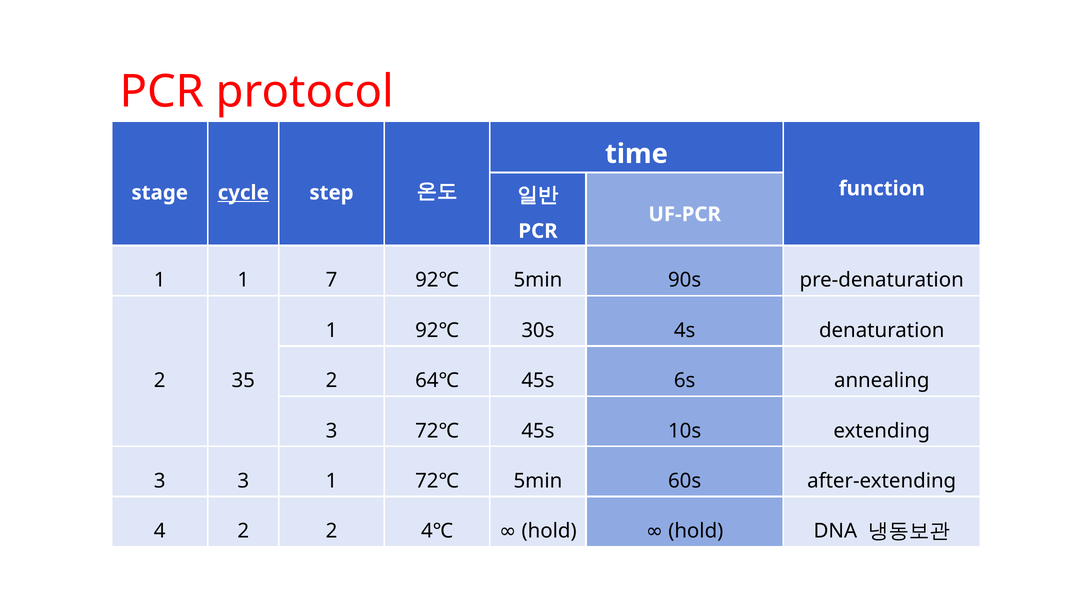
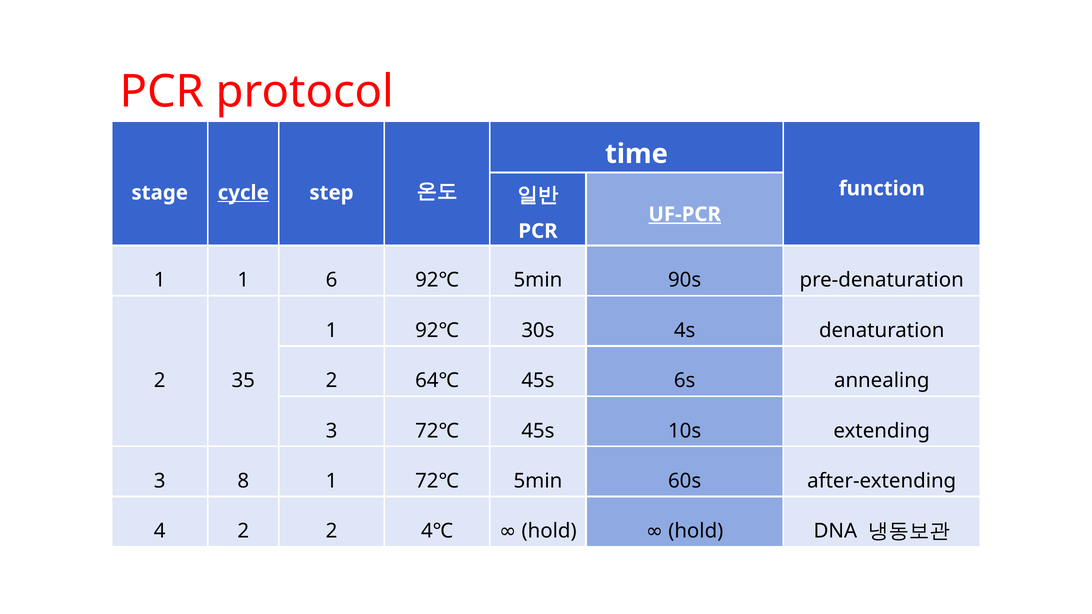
UF-PCR underline: none -> present (685, 214)
7: 7 -> 6 (332, 280)
3 3: 3 -> 8 (243, 481)
